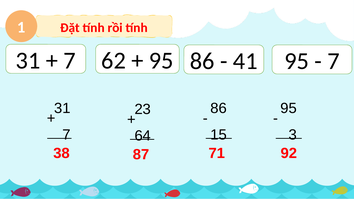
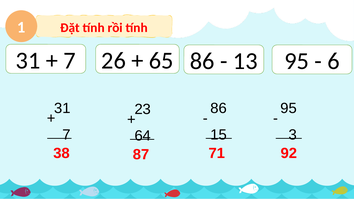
62: 62 -> 26 (114, 61)
95: 95 -> 65 (161, 61)
41: 41 -> 13 (245, 61)
7: 7 -> 6 (333, 61)
